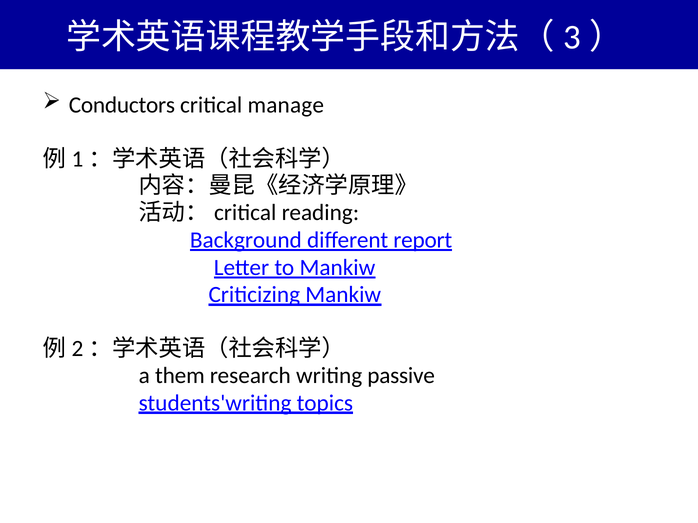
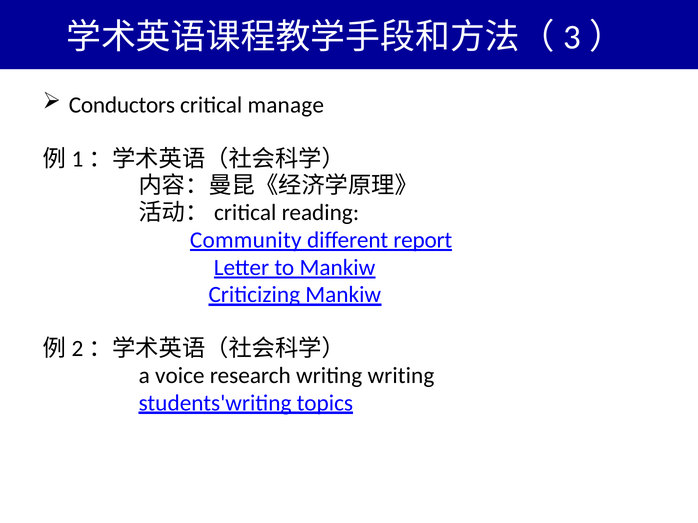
Background: Background -> Community (246, 240)
them: them -> voice (180, 376)
writing passive: passive -> writing (401, 376)
